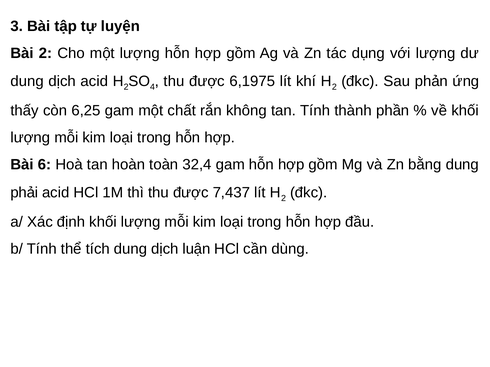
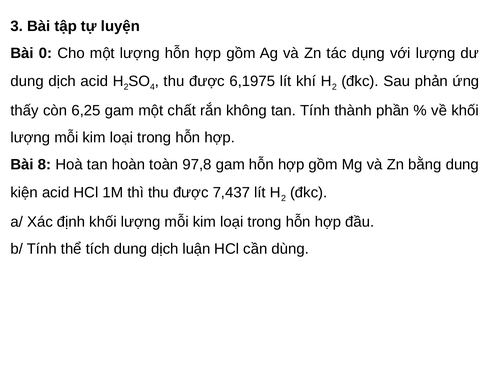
Bài 2: 2 -> 0 (46, 53)
6: 6 -> 8 (45, 165)
32,4: 32,4 -> 97,8 (197, 165)
phải: phải -> kiện (24, 193)
